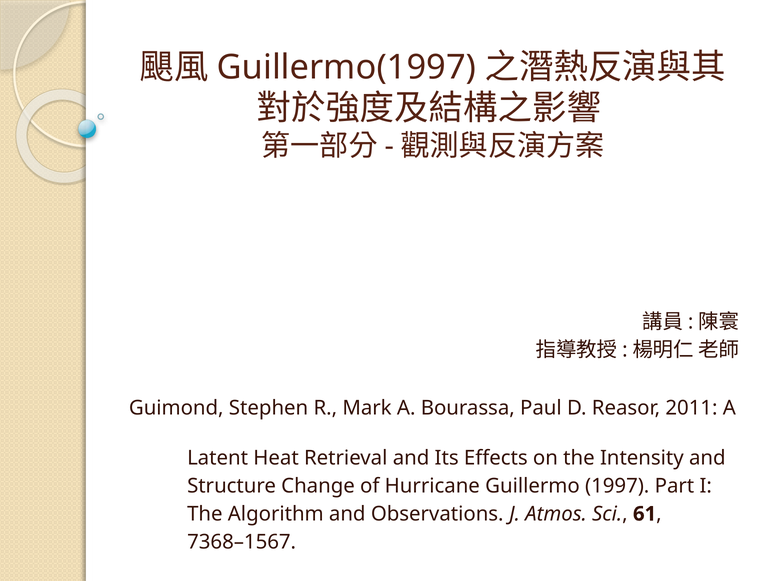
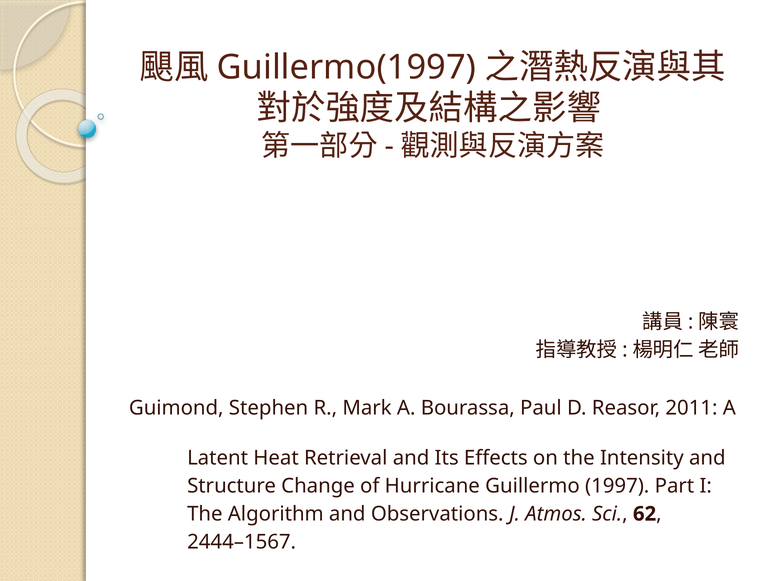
61: 61 -> 62 (645, 514)
7368–1567: 7368–1567 -> 2444–1567 (242, 542)
